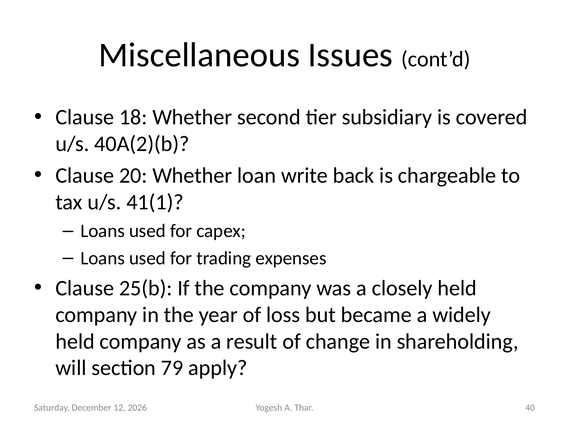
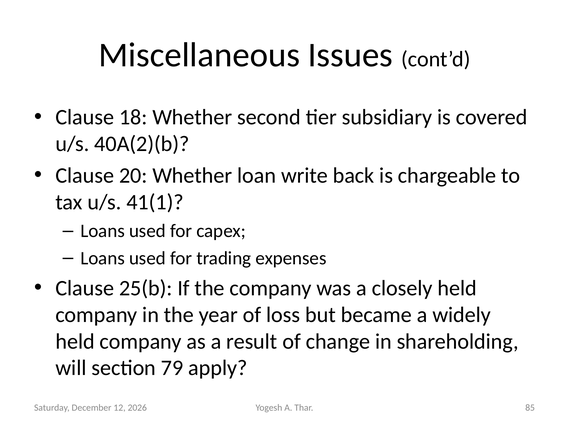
40: 40 -> 85 (530, 407)
